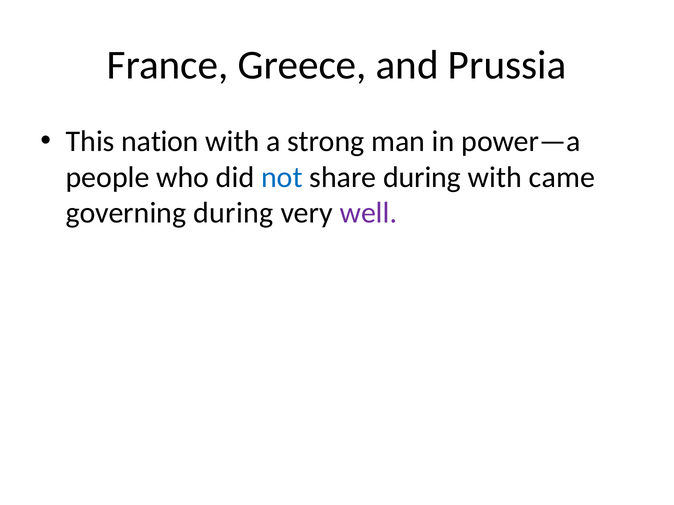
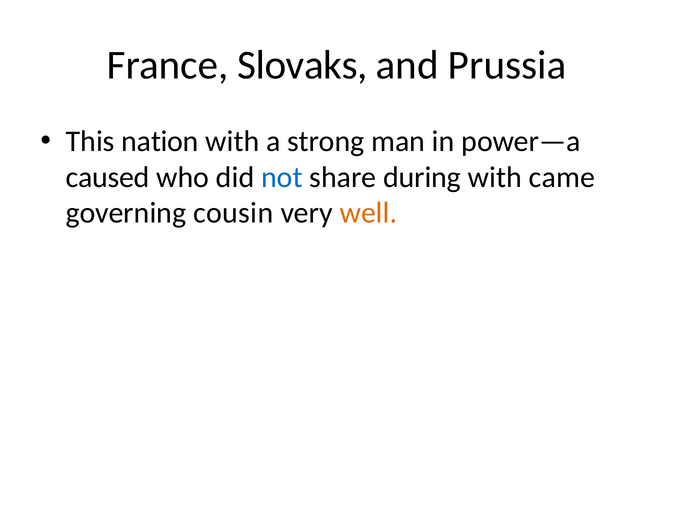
Greece: Greece -> Slovaks (302, 65)
people: people -> caused (108, 177)
governing during: during -> cousin (233, 213)
well colour: purple -> orange (368, 213)
